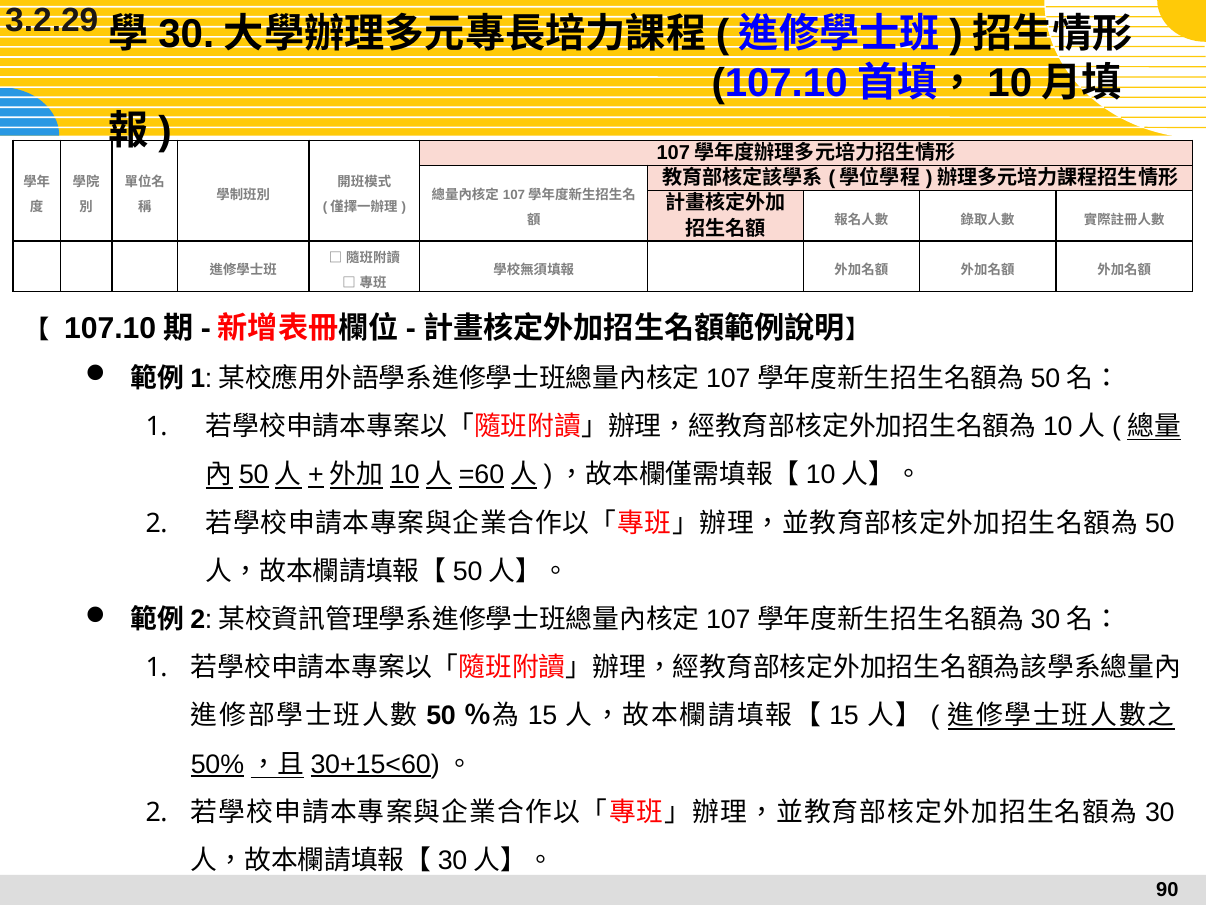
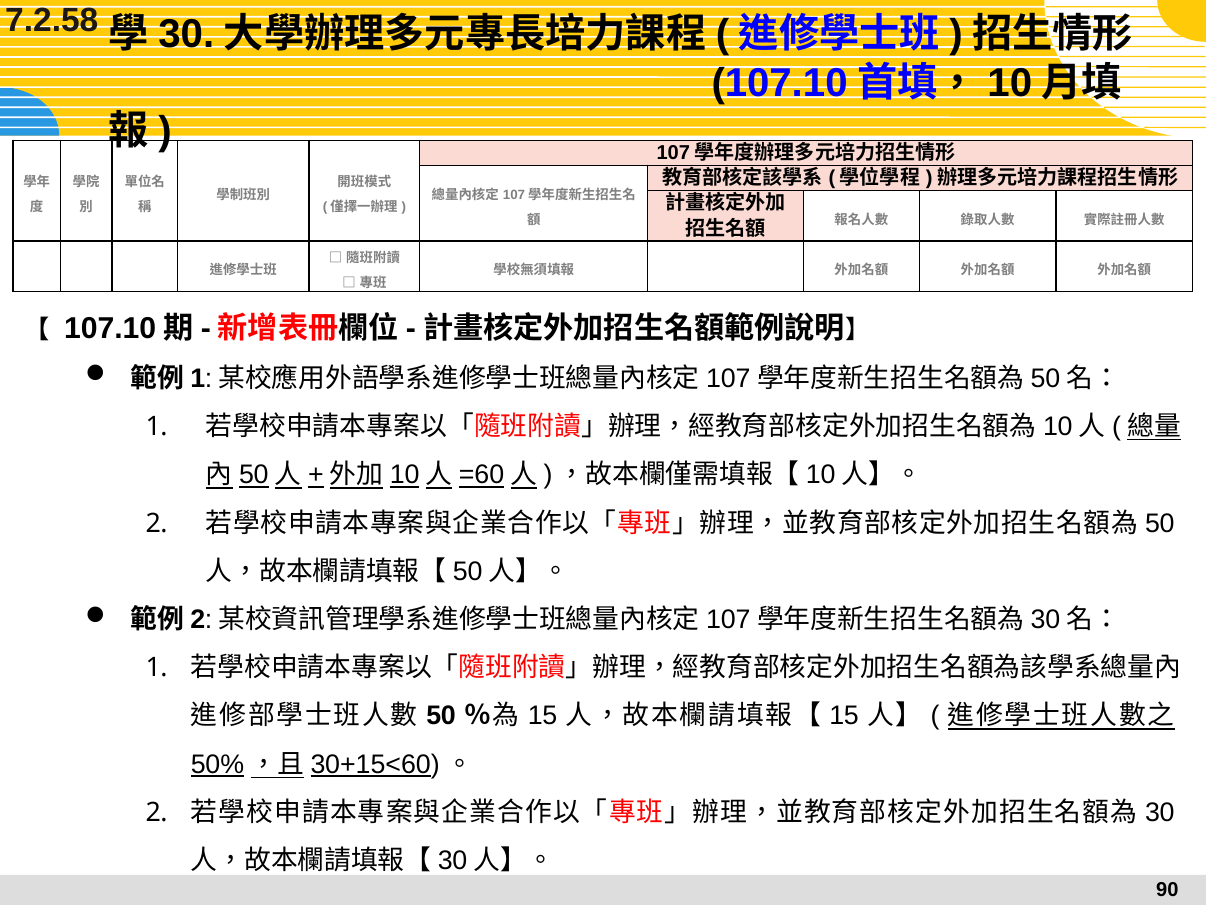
3.2.29: 3.2.29 -> 7.2.58 (52, 20)
